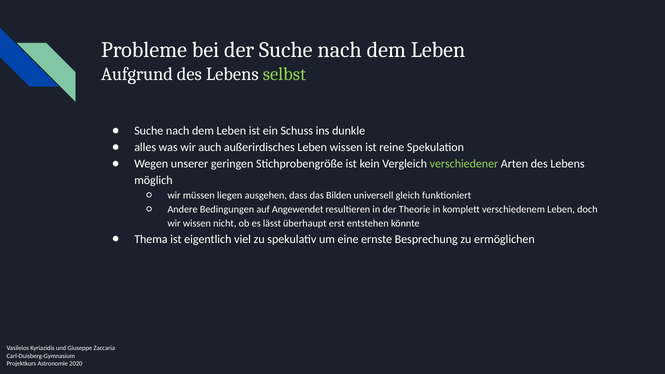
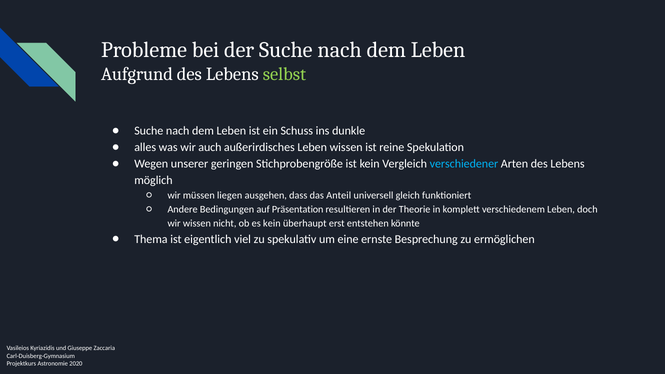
verschiedener colour: light green -> light blue (464, 164)
Bilden: Bilden -> Anteil (339, 196)
Angewendet: Angewendet -> Präsentation (298, 210)
es lässt: lässt -> kein (272, 224)
